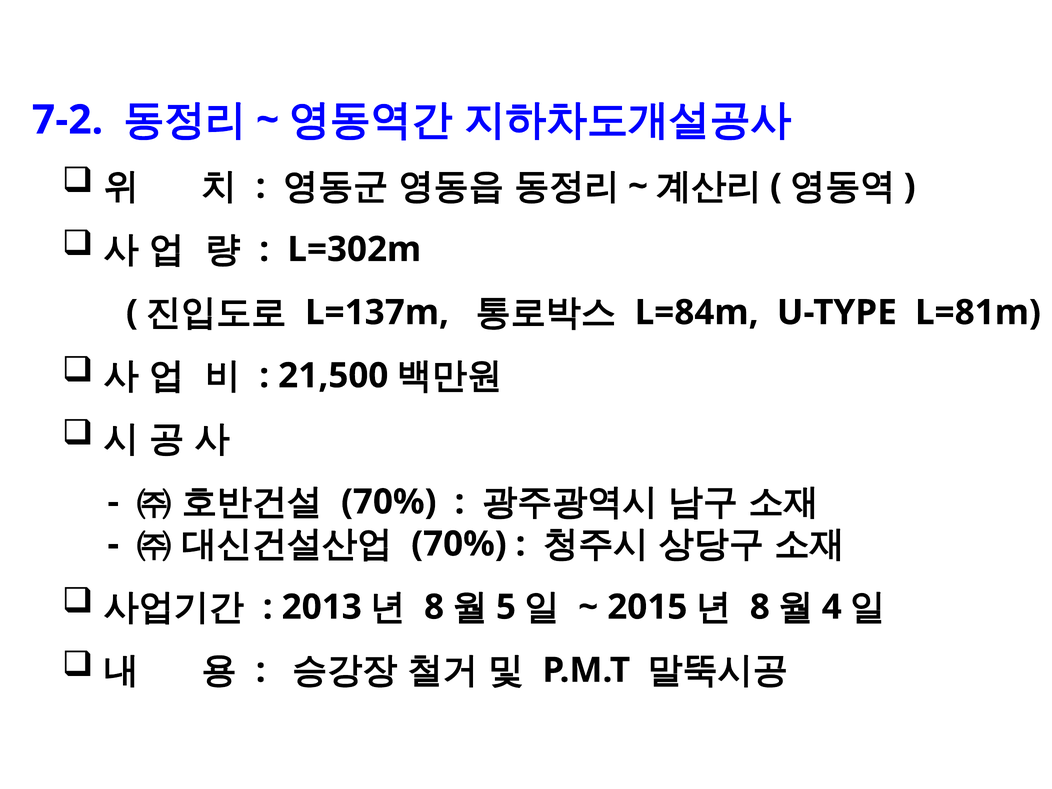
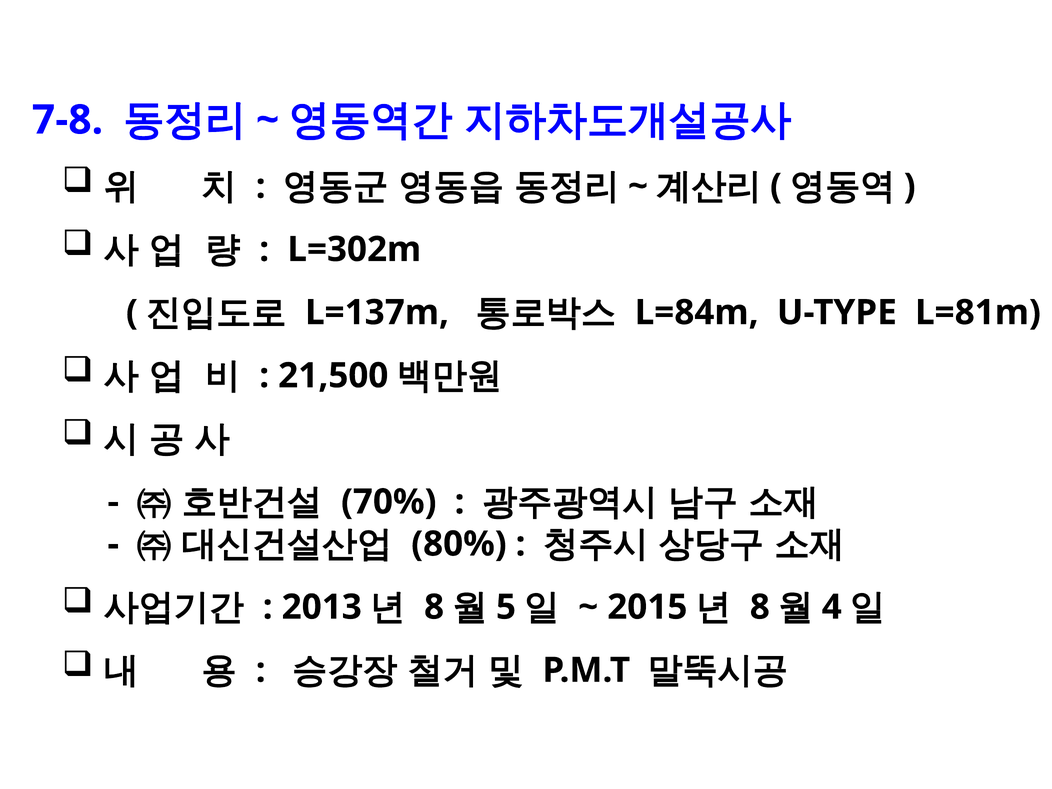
7-2: 7-2 -> 7-8 (67, 120)
70%: 70% -> 80% (459, 544)
